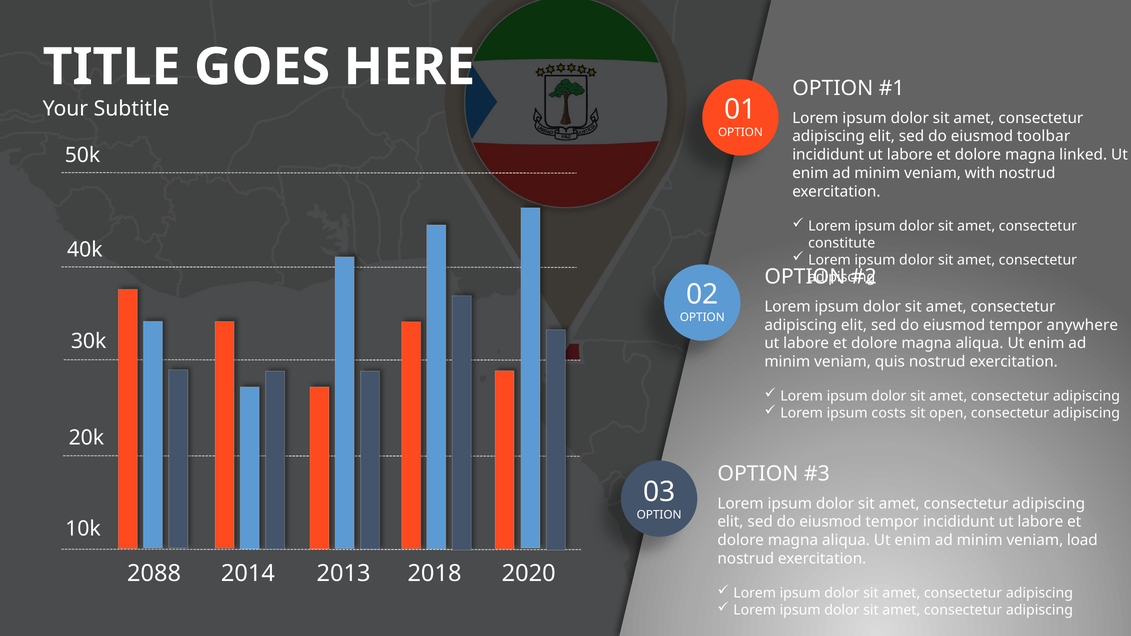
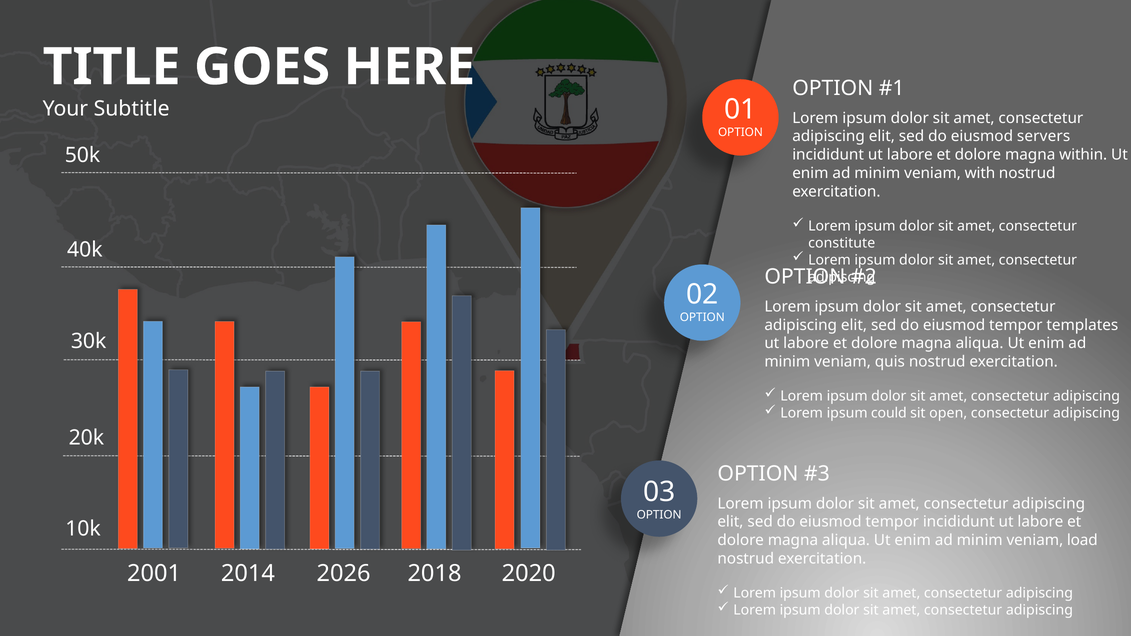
toolbar: toolbar -> servers (1044, 136)
linked: linked -> within (1083, 155)
anywhere: anywhere -> templates (1082, 325)
costs: costs -> could (889, 413)
2088: 2088 -> 2001 (154, 574)
2013: 2013 -> 2026 (344, 574)
